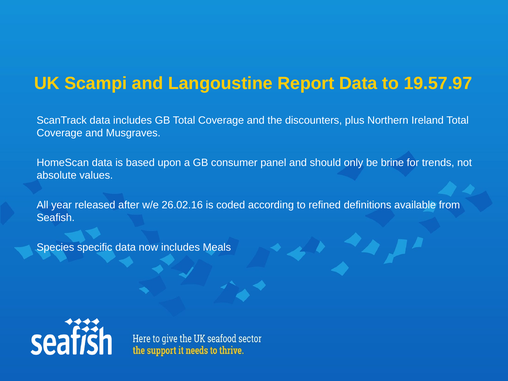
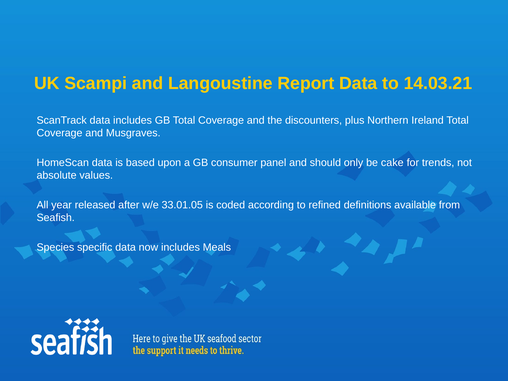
19.57.97: 19.57.97 -> 14.03.21 (438, 83)
brine: brine -> cake (392, 163)
26.02.16: 26.02.16 -> 33.01.05 (182, 205)
